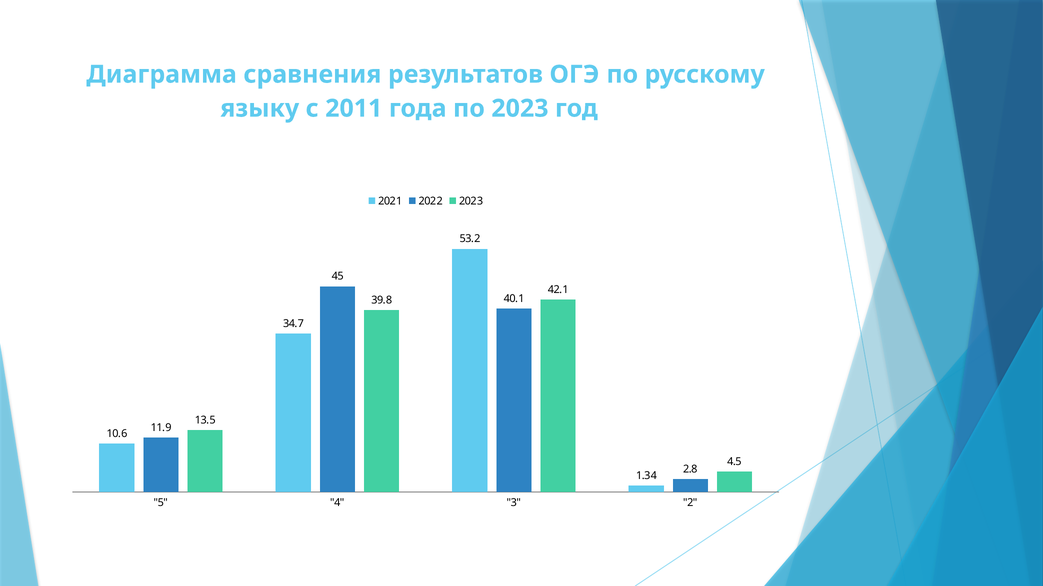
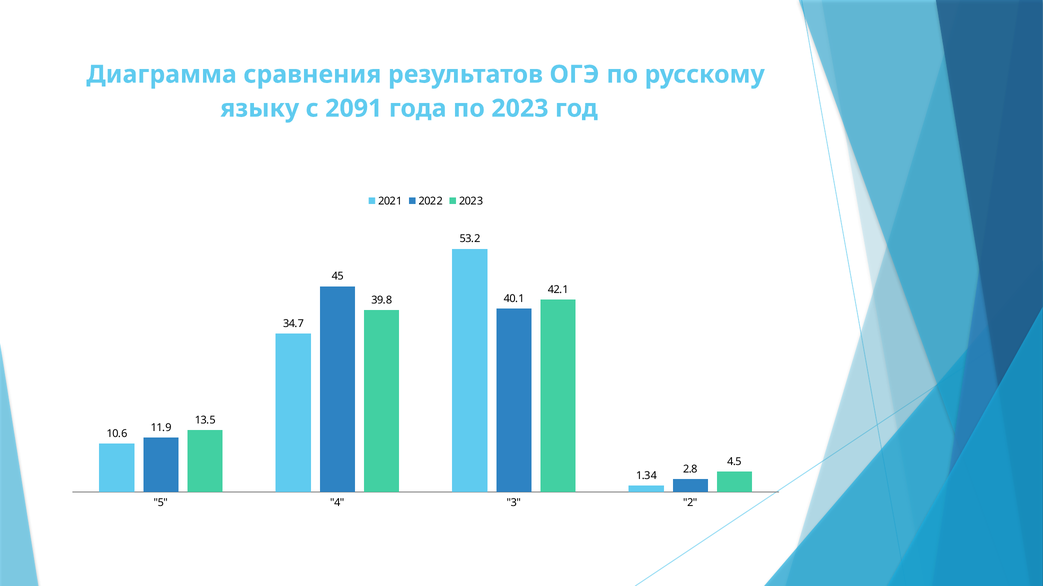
2011: 2011 -> 2091 (354, 109)
